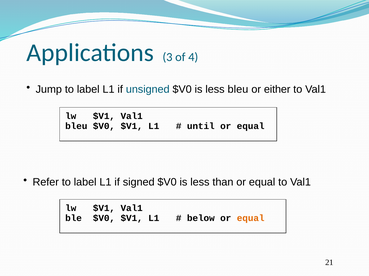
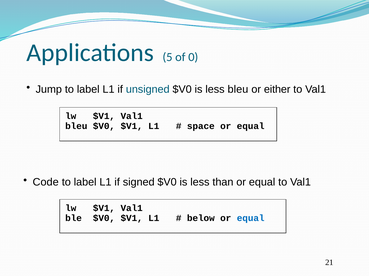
3: 3 -> 5 (167, 57)
4: 4 -> 0 (193, 57)
until: until -> space (201, 127)
Refer: Refer -> Code (46, 183)
equal colour: orange -> blue (251, 219)
